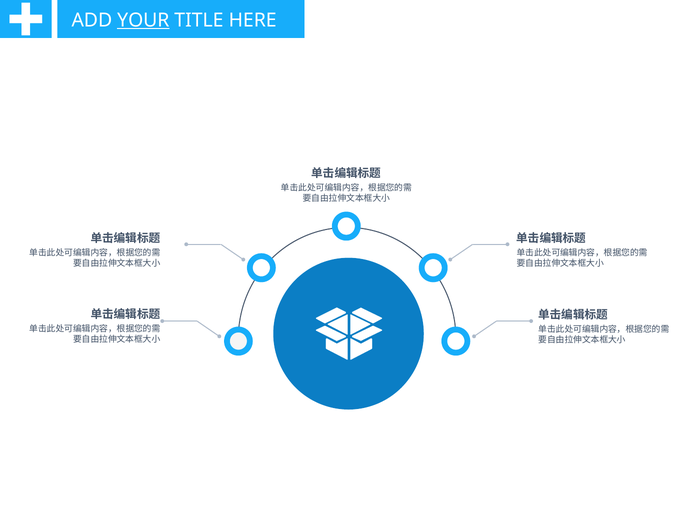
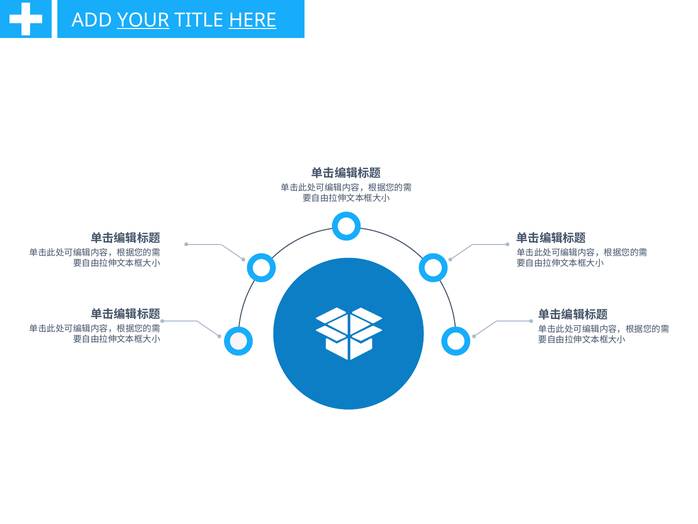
HERE underline: none -> present (253, 20)
